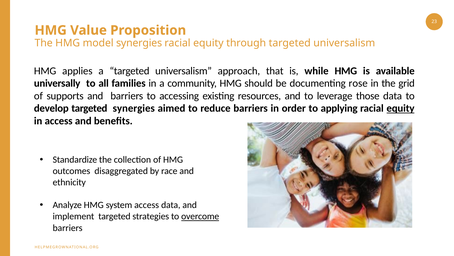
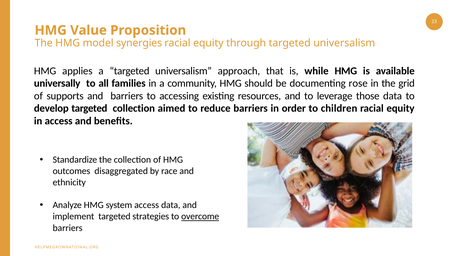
targeted synergies: synergies -> collection (134, 108)
applying: applying -> children (339, 108)
equity underline: present -> none (401, 108)
